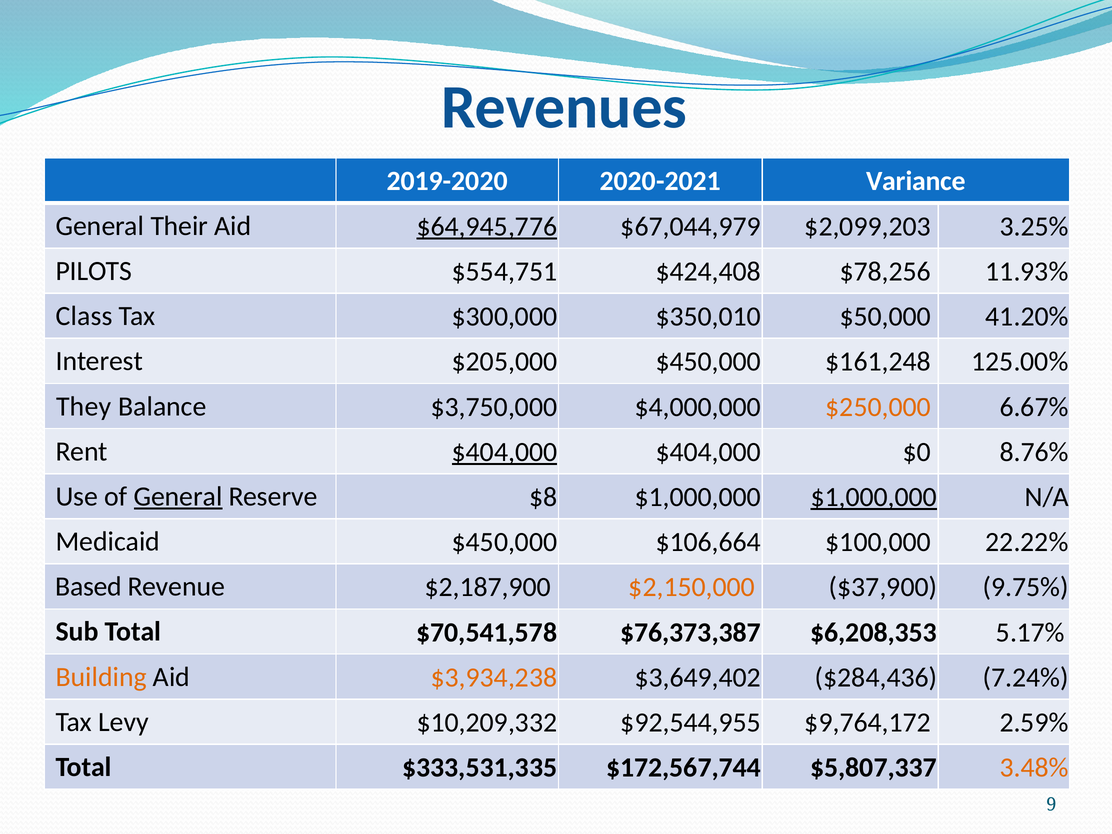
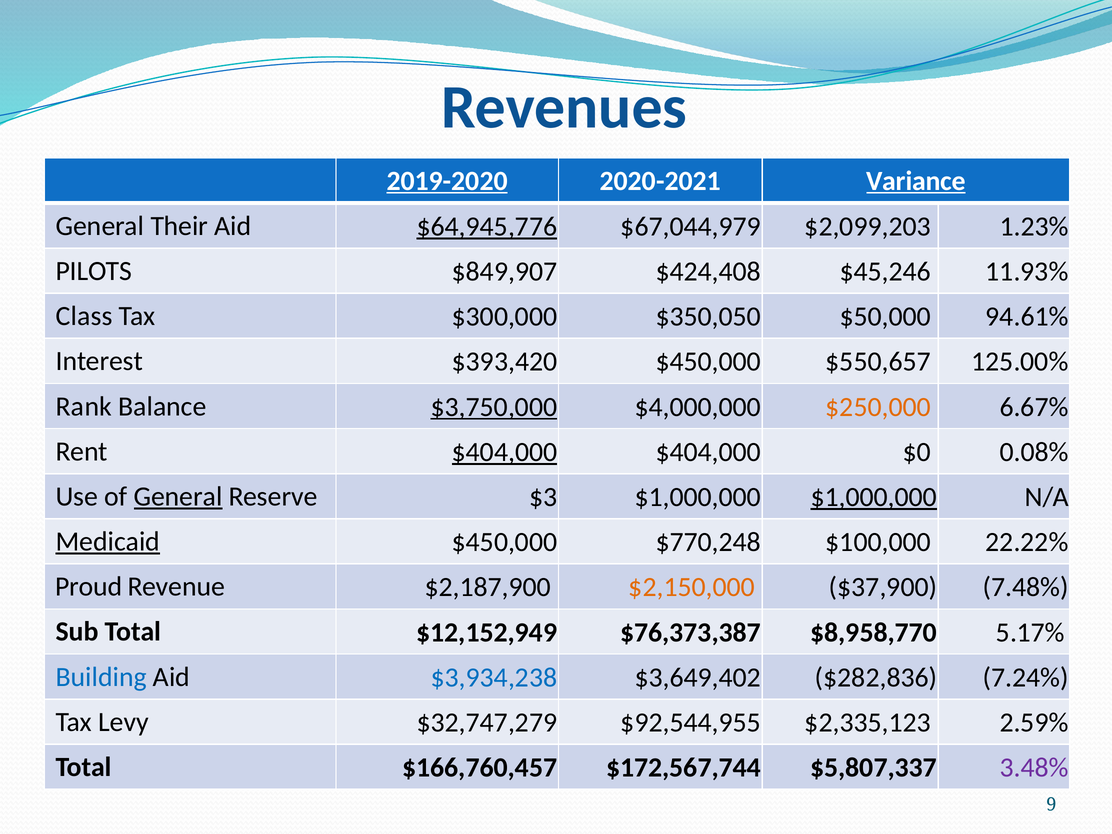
2019-2020 underline: none -> present (447, 181)
Variance underline: none -> present (916, 181)
3.25%: 3.25% -> 1.23% (1034, 227)
$554,751: $554,751 -> $849,907 (505, 272)
$78,256: $78,256 -> $45,246 (885, 272)
$350,010: $350,010 -> $350,050 (708, 317)
41.20%: 41.20% -> 94.61% (1027, 317)
$205,000: $205,000 -> $393,420 (505, 362)
$161,248: $161,248 -> $550,657 (878, 362)
They: They -> Rank (84, 406)
$3,750,000 underline: none -> present (494, 407)
8.76%: 8.76% -> 0.08% (1034, 452)
$8: $8 -> $3 (543, 497)
Medicaid underline: none -> present (108, 542)
$106,664: $106,664 -> $770,248 (708, 542)
Based: Based -> Proud (89, 587)
9.75%: 9.75% -> 7.48% (1026, 587)
$70,541,578: $70,541,578 -> $12,152,949 (487, 632)
$6,208,353: $6,208,353 -> $8,958,770 (874, 632)
Building colour: orange -> blue (101, 677)
$3,934,238 colour: orange -> blue (494, 677)
$284,436: $284,436 -> $282,836 (876, 677)
$10,209,332: $10,209,332 -> $32,747,279 (487, 723)
$9,764,172: $9,764,172 -> $2,335,123 (868, 723)
$333,531,335: $333,531,335 -> $166,760,457 (480, 768)
3.48% colour: orange -> purple (1034, 768)
